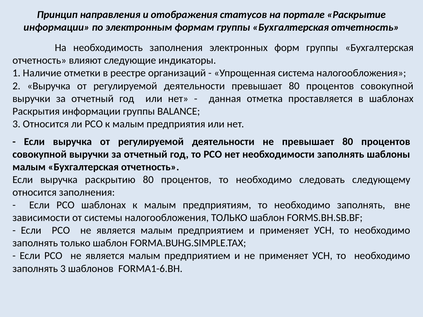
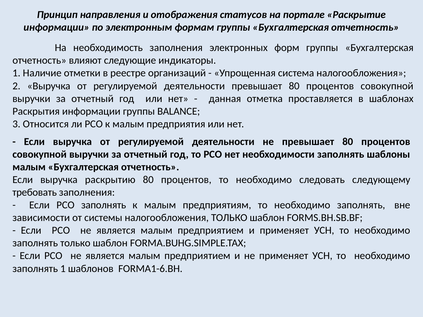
относится: относится -> требовать (35, 193)
РСО шаблонах: шаблонах -> заполнять (104, 205)
заполнять 3: 3 -> 1 (63, 269)
